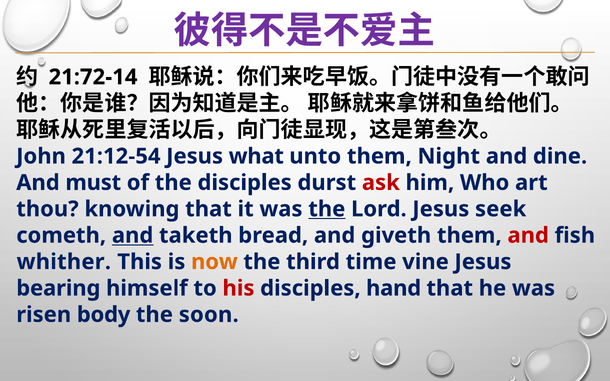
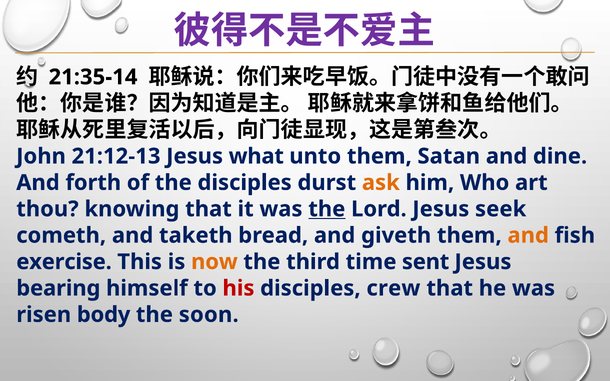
21:72-14: 21:72-14 -> 21:35-14 (93, 77)
21:12-54: 21:12-54 -> 21:12-13 (116, 156)
Night: Night -> Satan (449, 156)
must: must -> forth (93, 183)
ask colour: red -> orange (381, 183)
and underline: present -> none (133, 236)
and colour: red -> orange (528, 236)
whither: whither -> exercise (64, 262)
vine: vine -> sent (426, 262)
hand: hand -> crew (393, 288)
